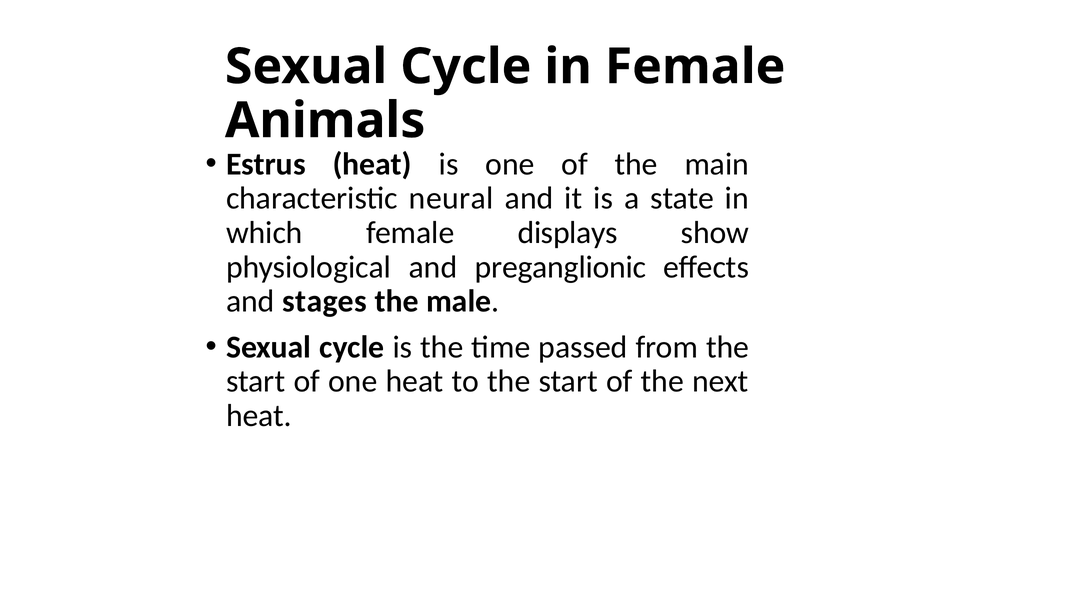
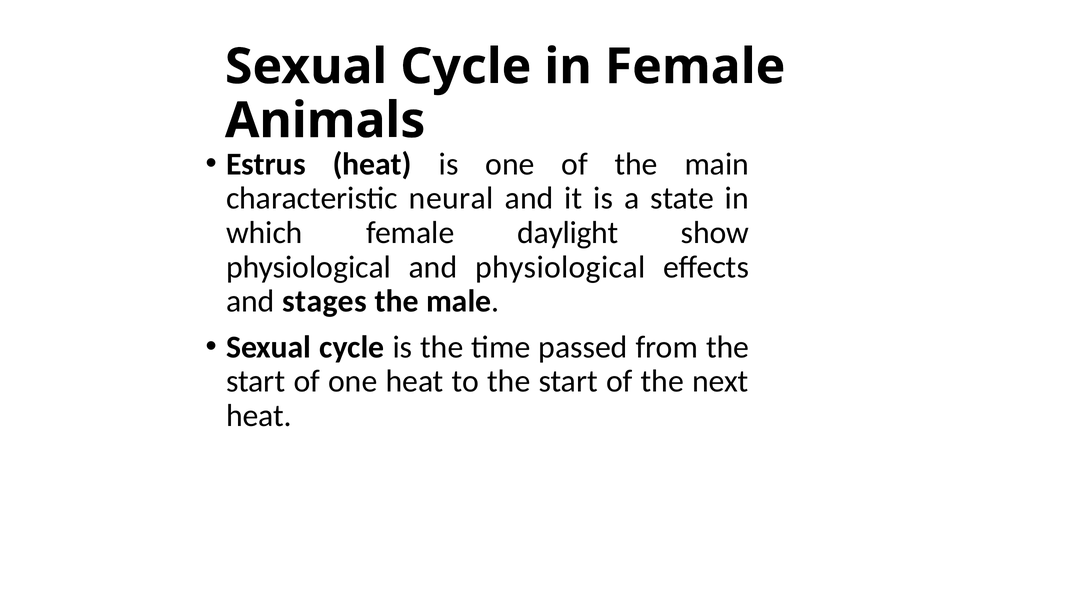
displays: displays -> daylight (568, 233)
and preganglionic: preganglionic -> physiological (560, 267)
